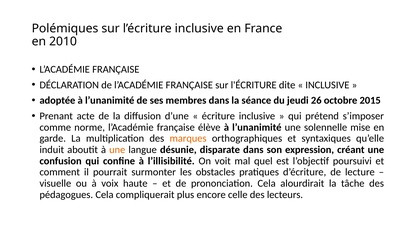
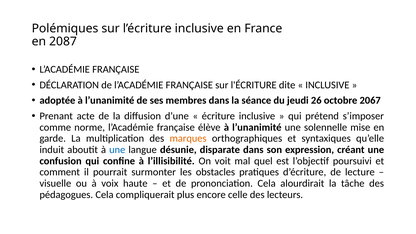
2010: 2010 -> 2087 (63, 42)
2015: 2015 -> 2067 (370, 101)
une colour: orange -> blue (117, 150)
